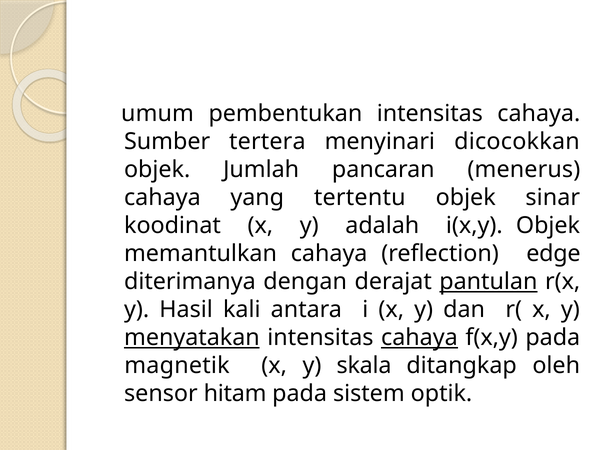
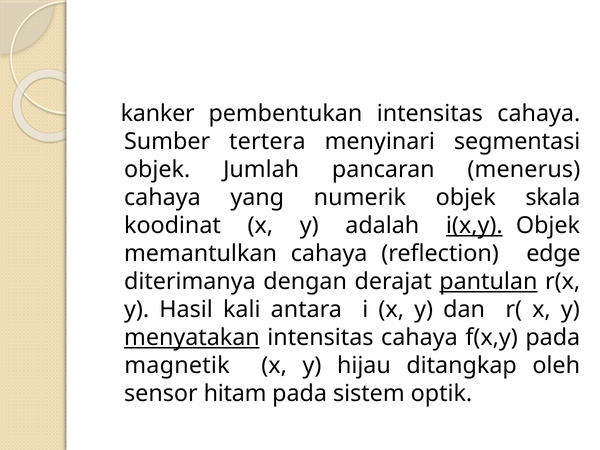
umum: umum -> kanker (158, 114)
dicocokkan: dicocokkan -> segmentasi (517, 142)
tertentu: tertentu -> numerik (360, 198)
sinar: sinar -> skala (553, 198)
i(x,y underline: none -> present (474, 226)
cahaya underline: present -> none (419, 338)
skala: skala -> hijau (364, 366)
